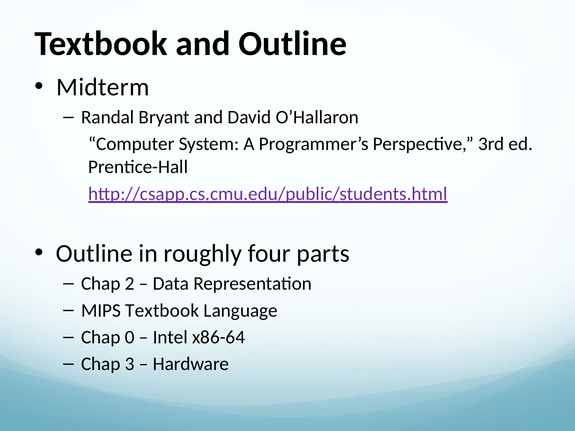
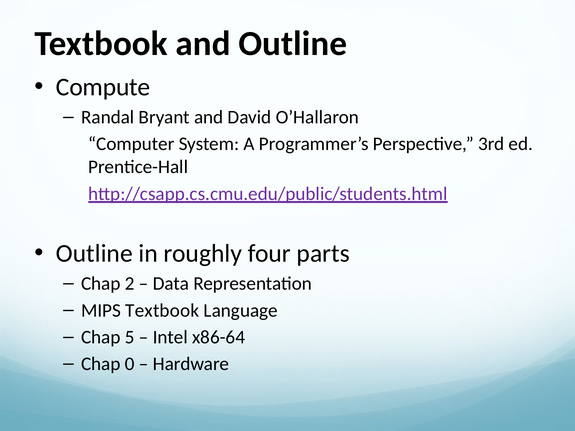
Midterm: Midterm -> Compute (103, 87)
0: 0 -> 5 (130, 337)
3: 3 -> 0 (130, 364)
